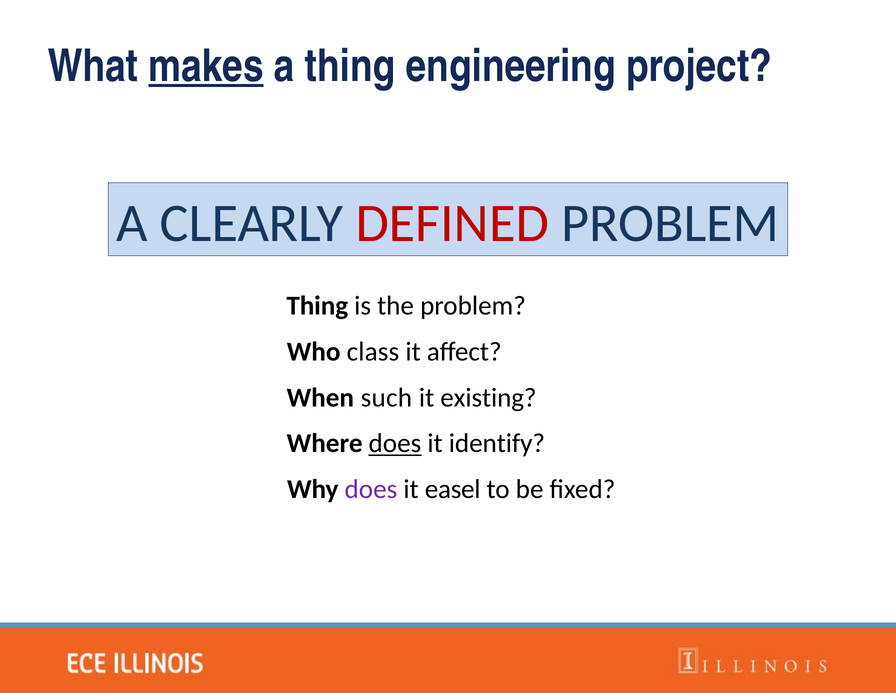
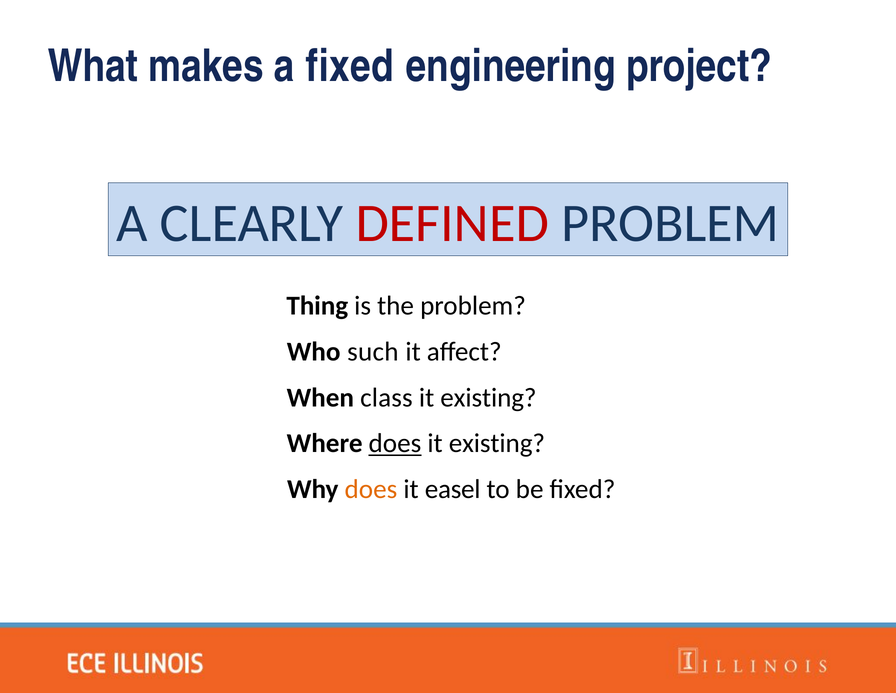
makes underline: present -> none (206, 66)
a thing: thing -> fixed (350, 66)
class: class -> such (373, 351)
such: such -> class (386, 397)
identify: identify -> existing (497, 443)
does colour: purple -> orange (371, 489)
